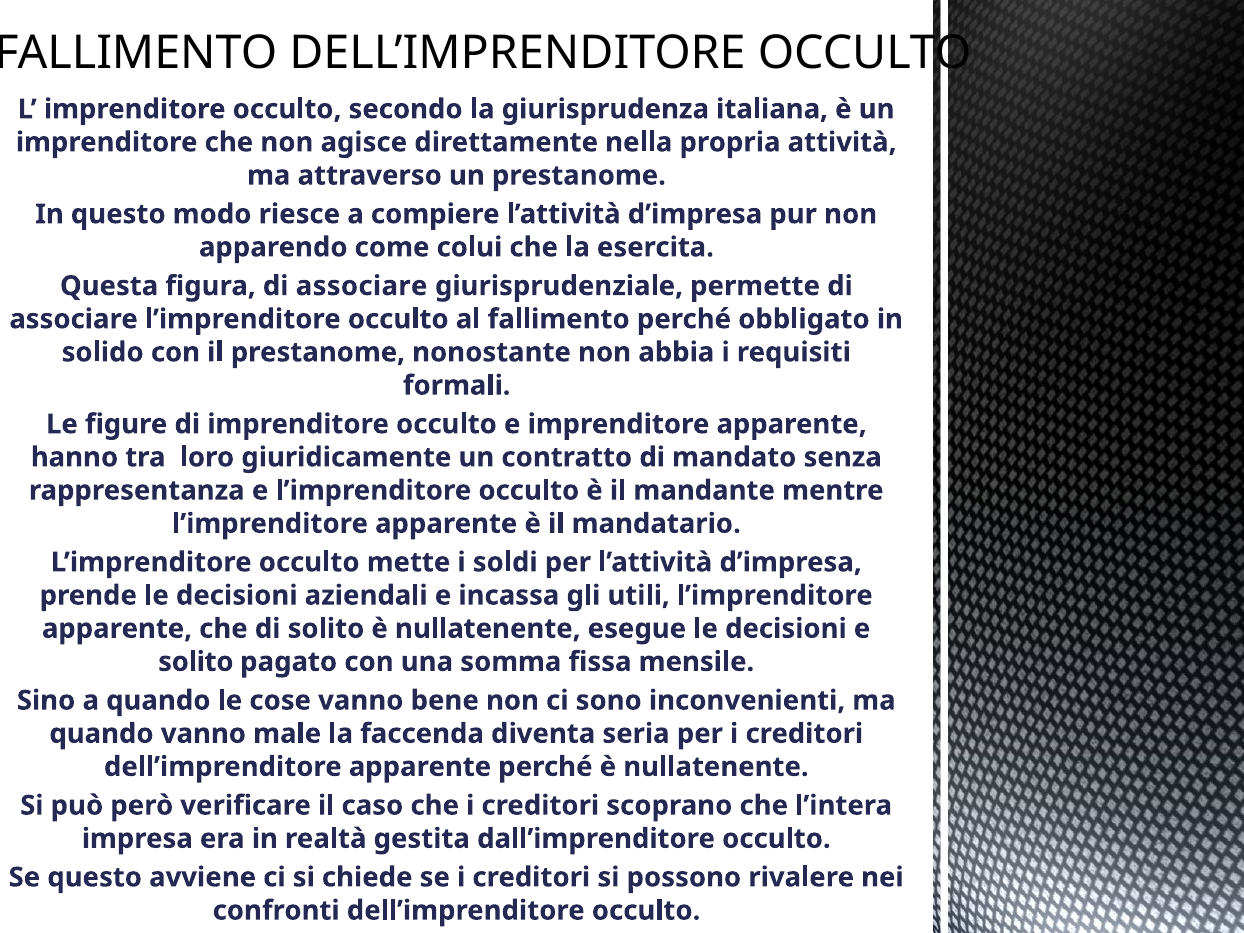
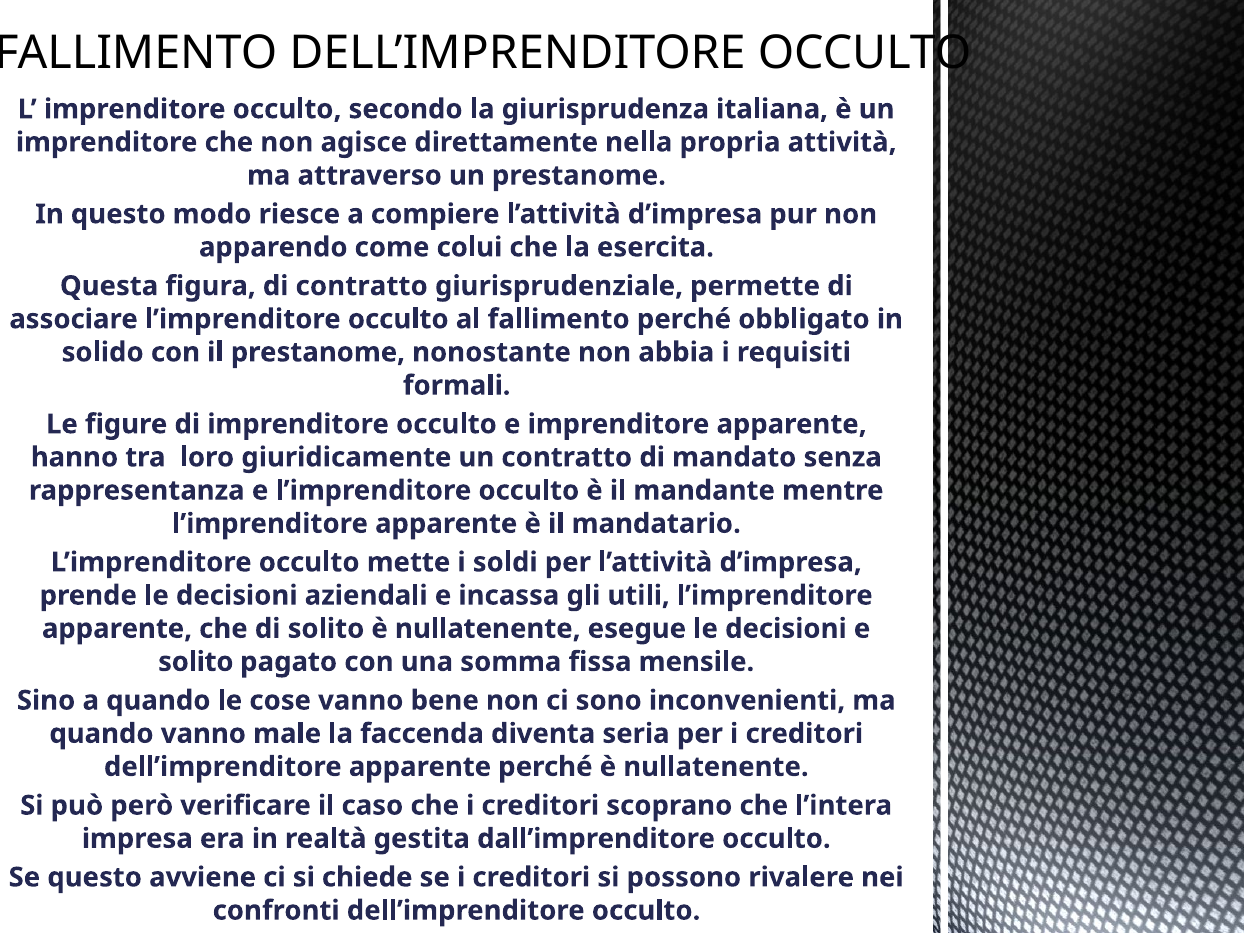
figura di associare: associare -> contratto (362, 286)
